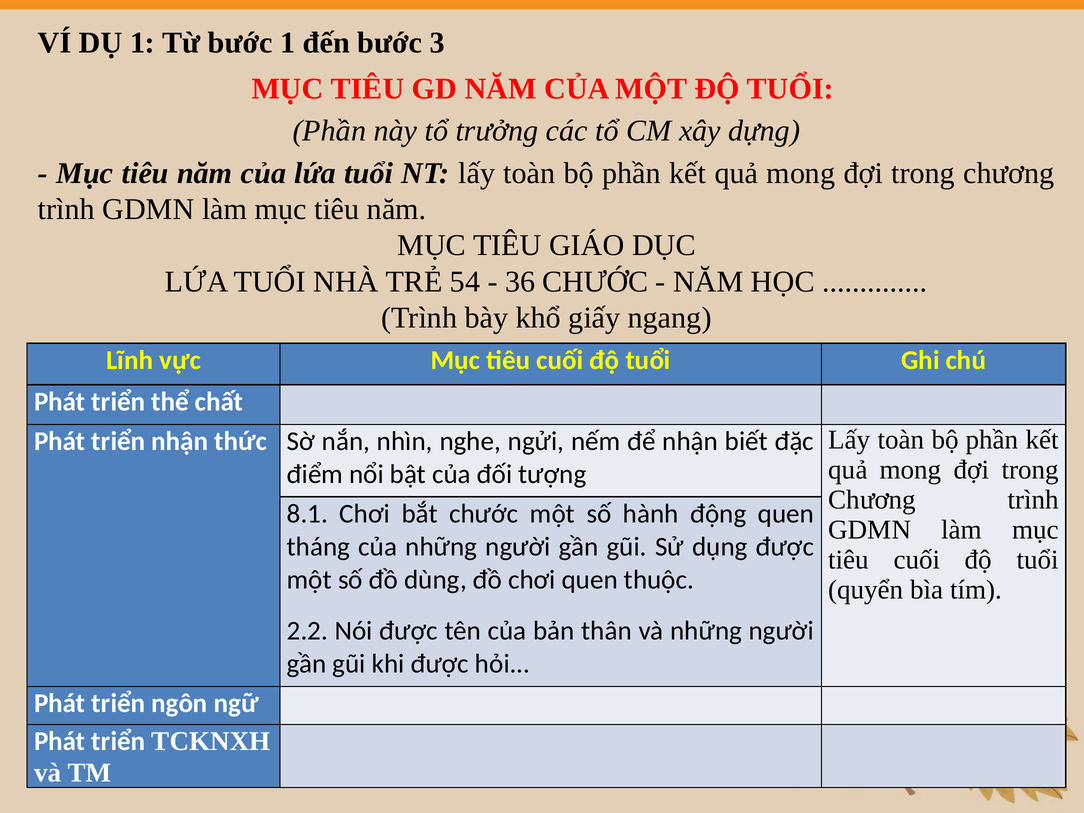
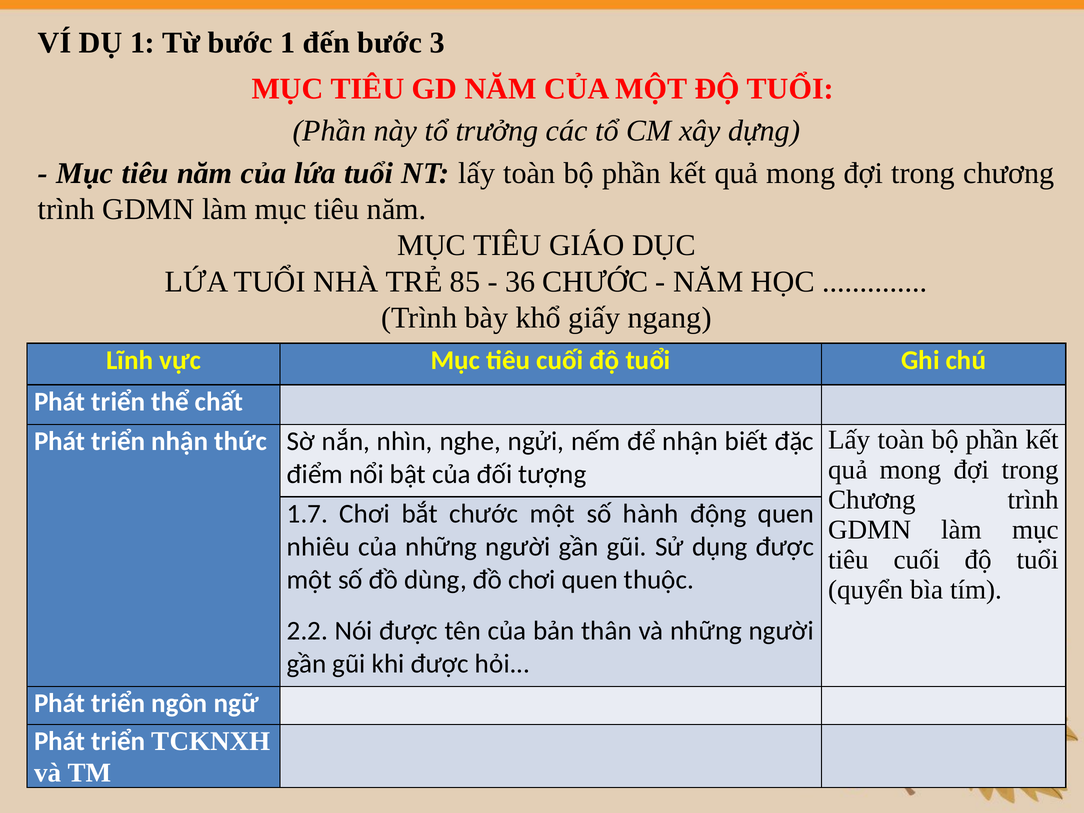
54: 54 -> 85 (465, 282)
8.1: 8.1 -> 1.7 (307, 514)
tháng: tháng -> nhiêu (318, 547)
